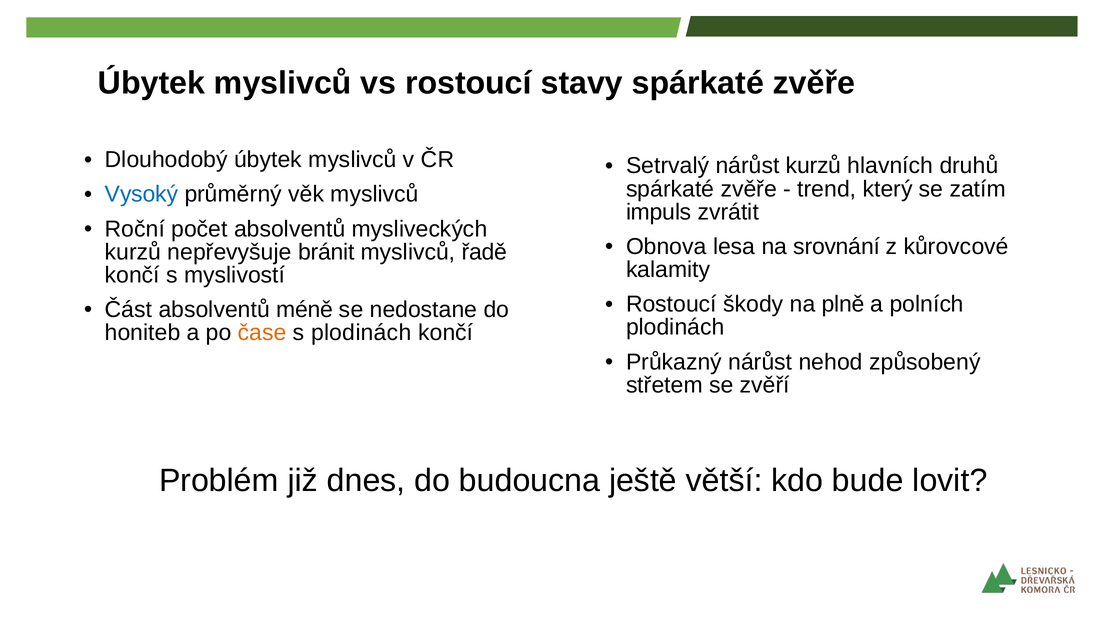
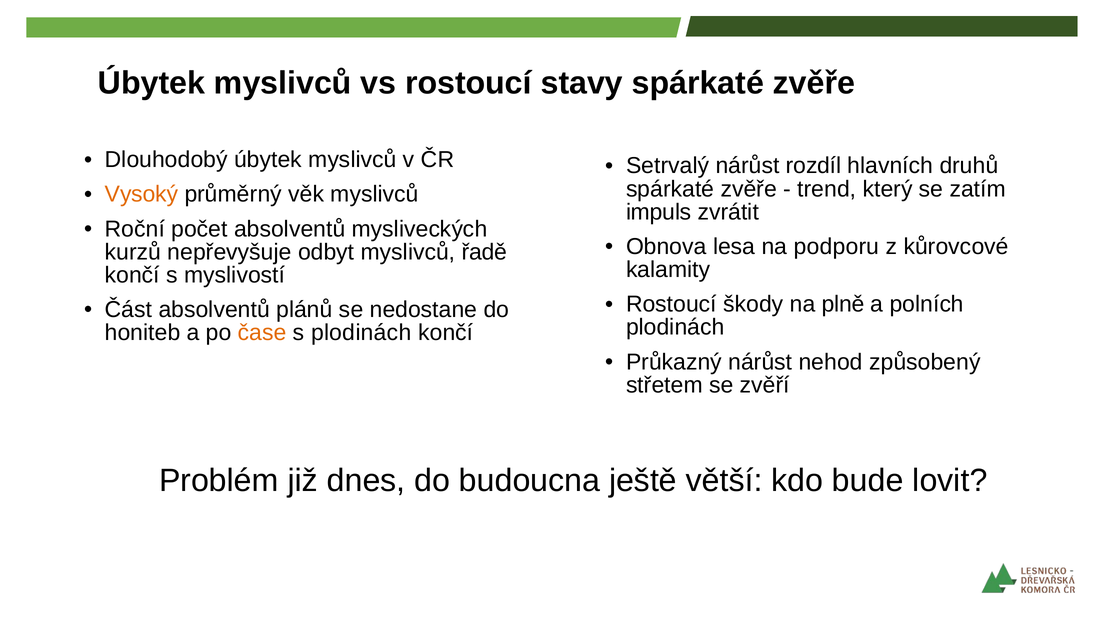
nárůst kurzů: kurzů -> rozdíl (814, 166)
Vysoký colour: blue -> orange (142, 194)
srovnání: srovnání -> podporu (836, 247)
bránit: bránit -> odbyt (326, 252)
méně: méně -> plánů (304, 310)
